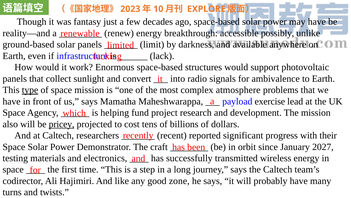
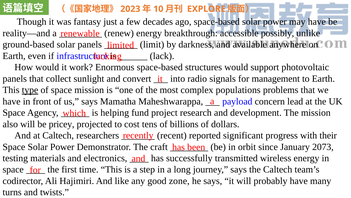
ambivalence: ambivalence -> management (276, 78)
atmosphere: atmosphere -> populations (238, 90)
exercise: exercise -> concern (270, 101)
pricey underline: present -> none (62, 124)
2027: 2027 -> 2073 (323, 146)
